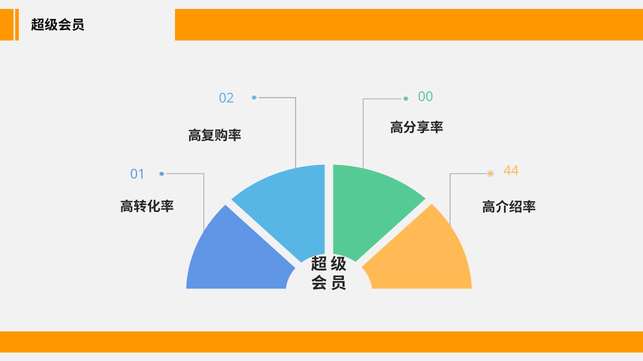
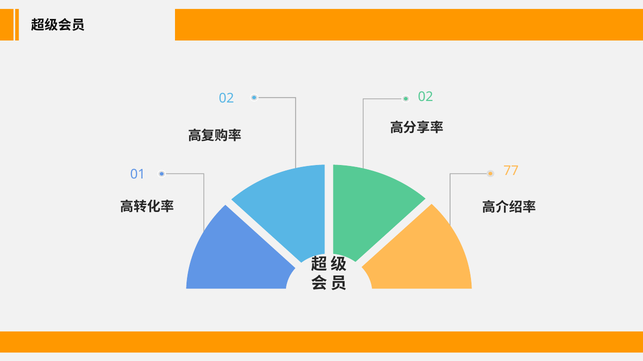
02 00: 00 -> 02 (426, 97)
44: 44 -> 77 (511, 171)
